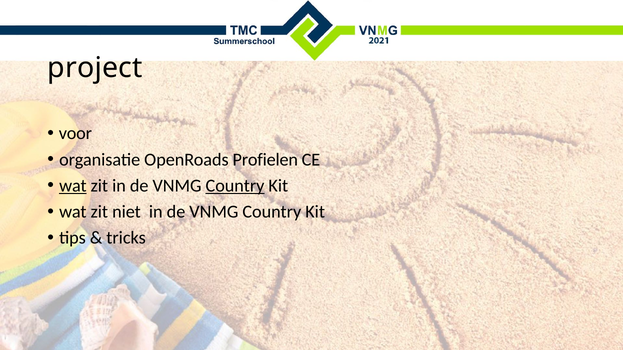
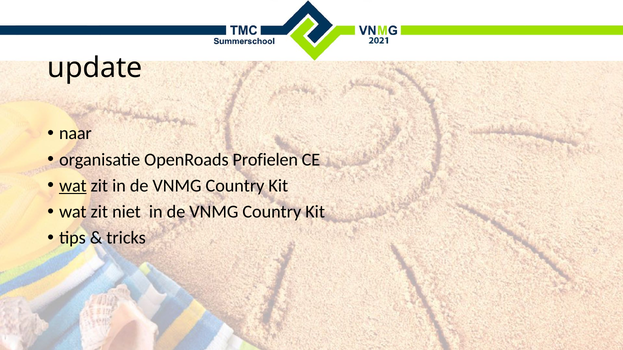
project: project -> update (95, 68)
voor: voor -> naar (75, 134)
Country underline: present -> none (235, 186)
